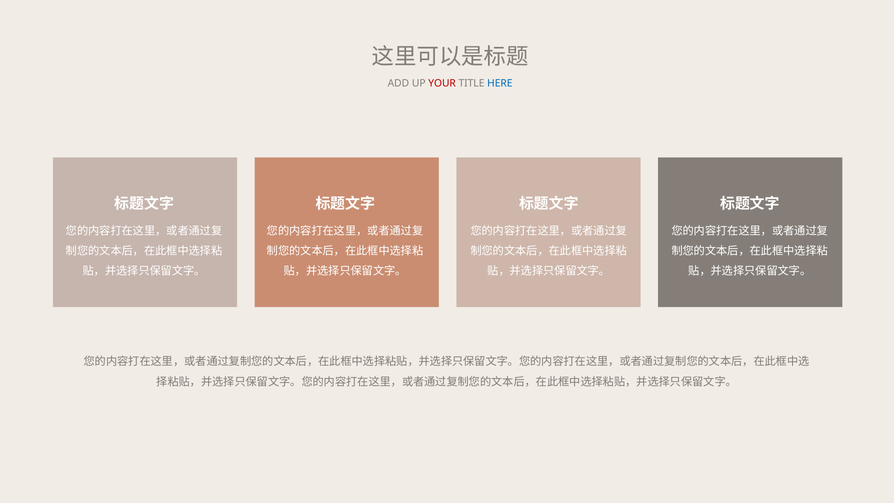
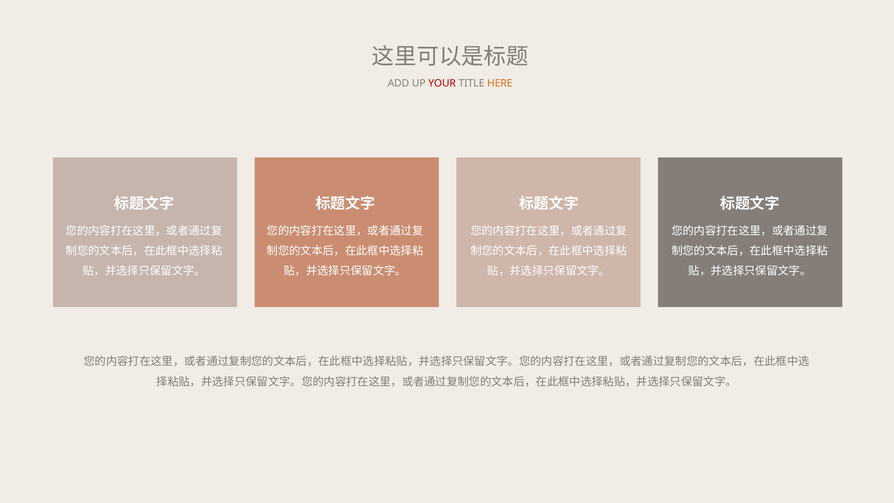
HERE colour: blue -> orange (500, 83)
